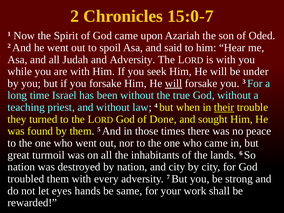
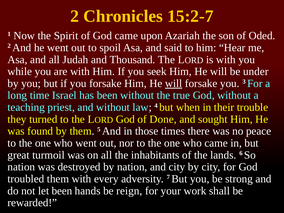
15:0-7: 15:0-7 -> 15:2-7 (190, 16)
and Adversity: Adversity -> Thousand (133, 60)
their underline: present -> none (224, 107)
let eyes: eyes -> been (62, 191)
same: same -> reign (129, 191)
